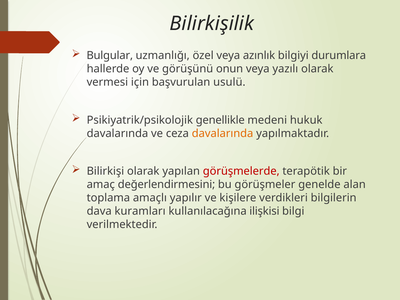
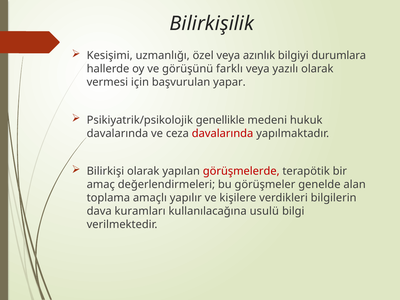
Bulgular: Bulgular -> Kesişimi (110, 56)
onun: onun -> farklı (229, 69)
usulü: usulü -> yapar (229, 82)
davalarında colour: orange -> red (223, 133)
değerlendirmesini: değerlendirmesini -> değerlendirmeleri (166, 185)
ilişkisi: ilişkisi -> usulü (264, 211)
